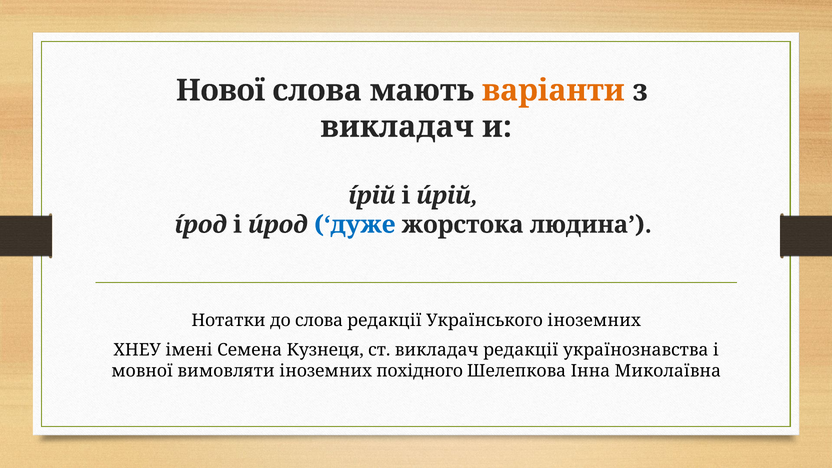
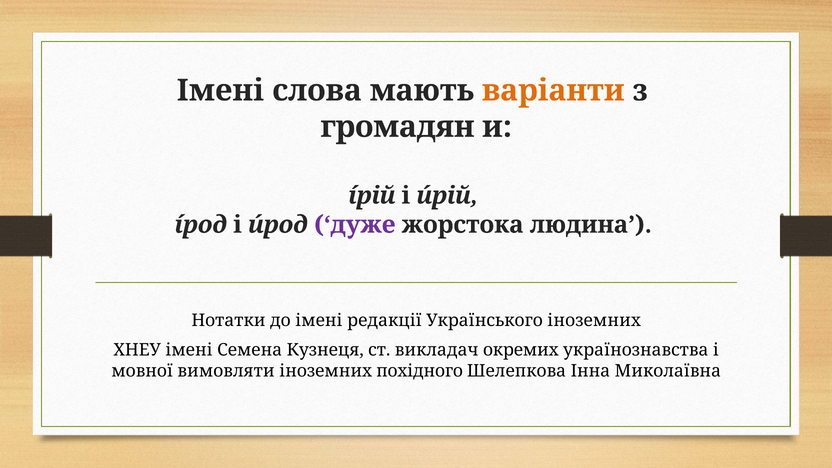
Нової: Нової -> Імені (220, 90)
викладач: викладач -> громадян (397, 127)
дуже colour: blue -> purple (355, 225)
до слова: слова -> імені (319, 321)
викладач редакції: редакції -> окремих (521, 350)
